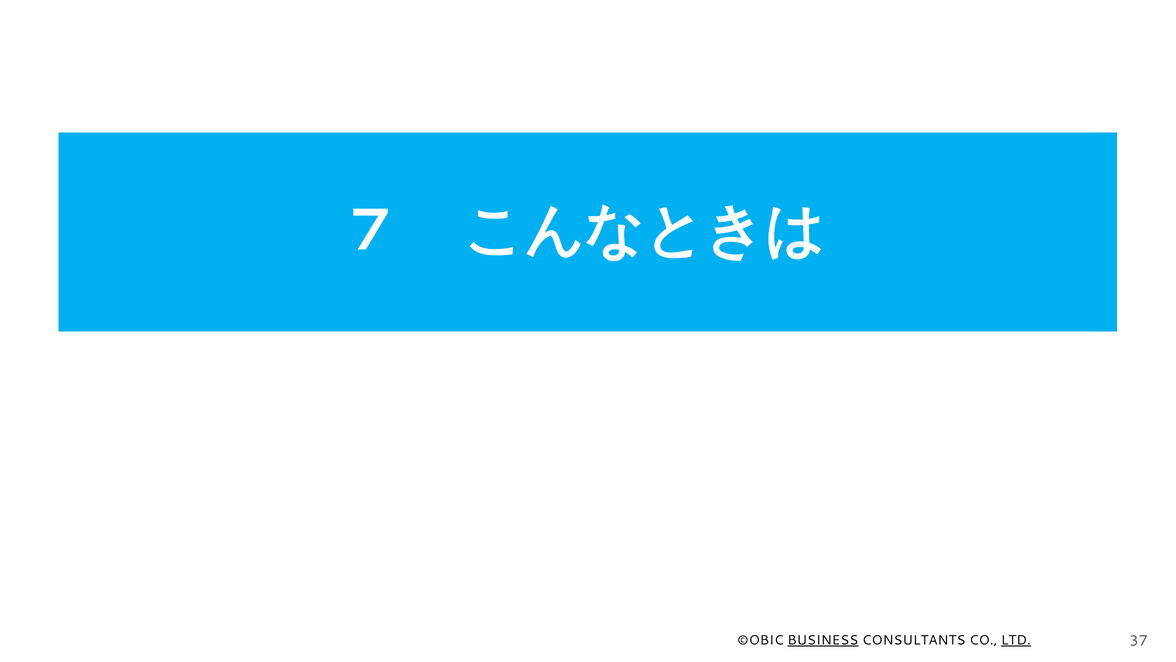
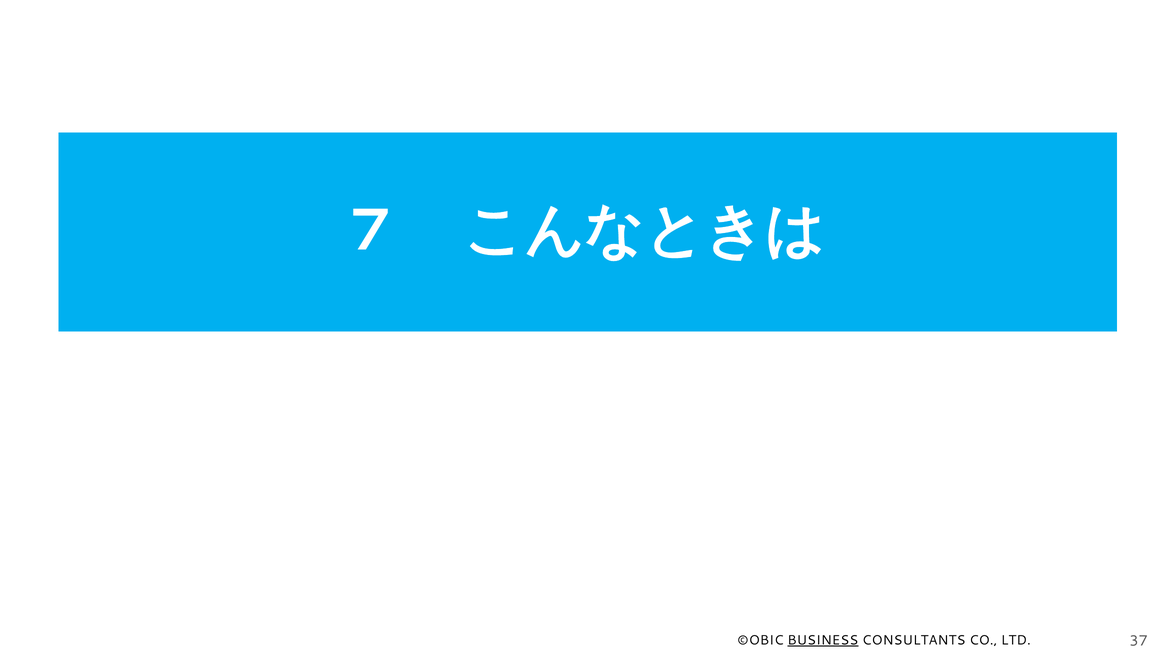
LTD underline: present -> none (1016, 640)
